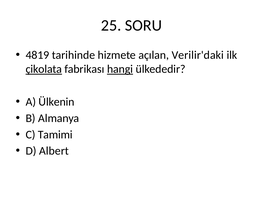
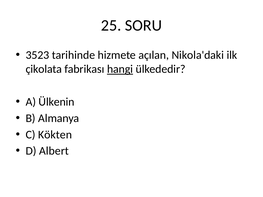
4819: 4819 -> 3523 (37, 55)
Verilir'daki: Verilir'daki -> Nikola'daki (198, 55)
çikolata underline: present -> none (44, 69)
Tamimi: Tamimi -> Kökten (55, 135)
